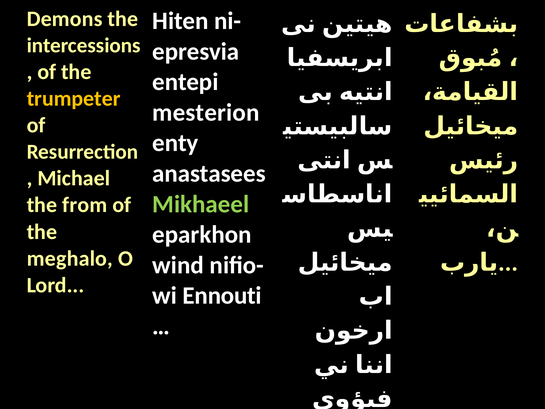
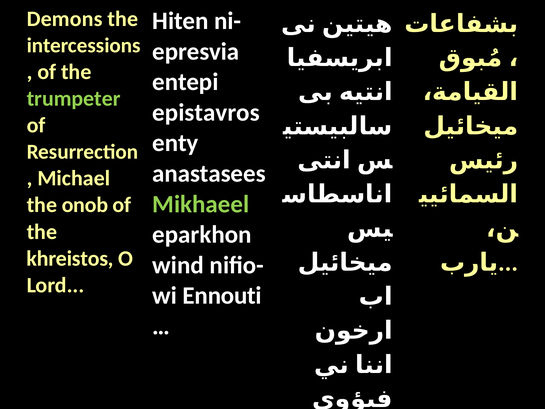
trumpeter colour: yellow -> light green (74, 99)
mesterion: mesterion -> epistavros (206, 112)
from: from -> onob (85, 205)
meghalo: meghalo -> khreistos (70, 258)
